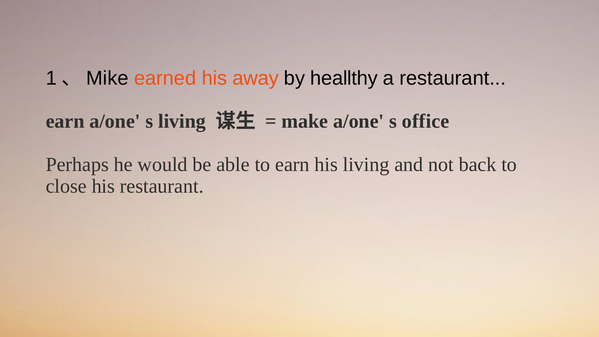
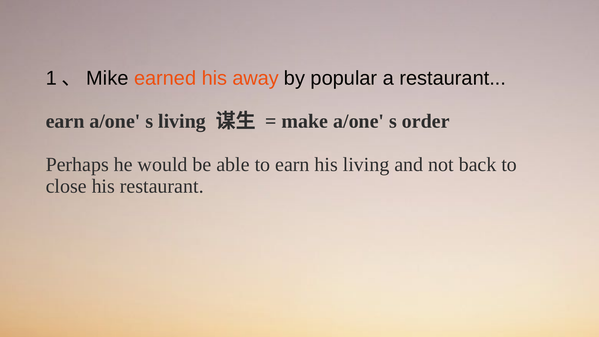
heallthy: heallthy -> popular (344, 78)
office: office -> order (426, 121)
